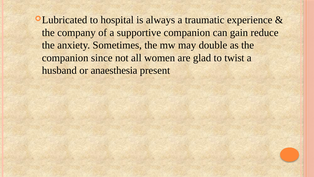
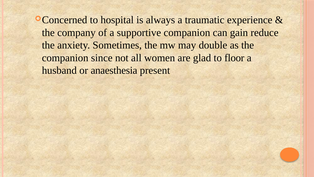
Lubricated: Lubricated -> Concerned (65, 20)
twist: twist -> floor (234, 58)
